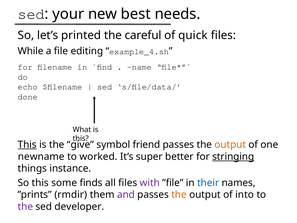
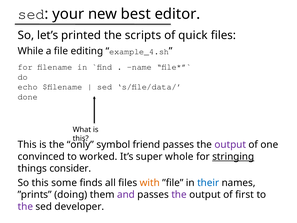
needs: needs -> editor (177, 14)
careful: careful -> scripts (143, 35)
This underline: present -> none (27, 145)
give: give -> only (80, 145)
output colour: orange -> purple (230, 145)
newname: newname -> convinced (41, 156)
better: better -> whole (179, 156)
instance: instance -> consider (70, 168)
with colour: purple -> orange (150, 183)
rmdir: rmdir -> doing (71, 194)
the colour: orange -> purple (179, 194)
into: into -> first (245, 194)
